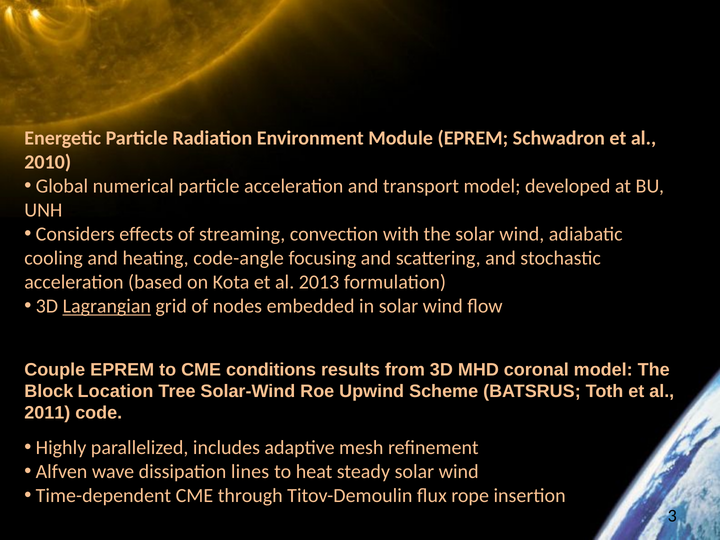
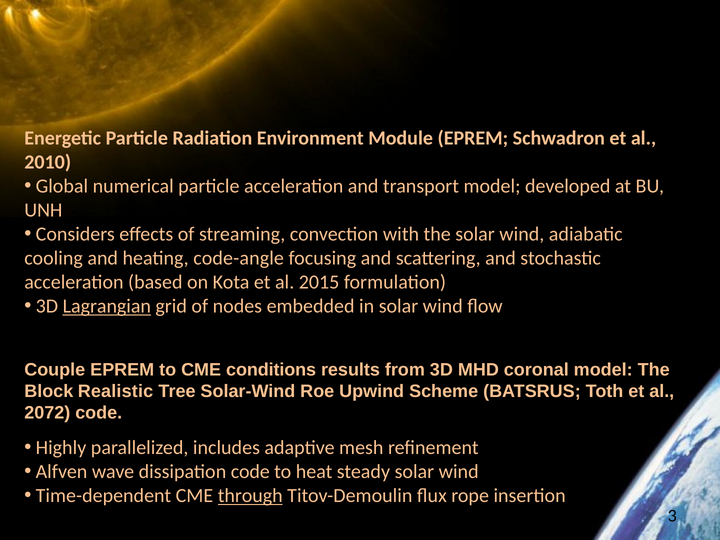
2013: 2013 -> 2015 (319, 282)
Location: Location -> Realistic (115, 391)
2011: 2011 -> 2072 (47, 413)
dissipation lines: lines -> code (250, 472)
through underline: none -> present (250, 496)
